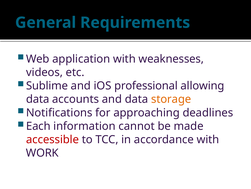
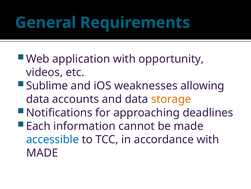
weaknesses: weaknesses -> opportunity (171, 59)
professional: professional -> weaknesses (146, 85)
accessible colour: red -> blue (53, 139)
WORK: WORK -> MADE (42, 152)
